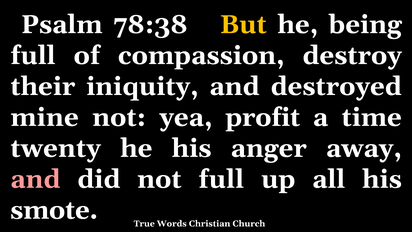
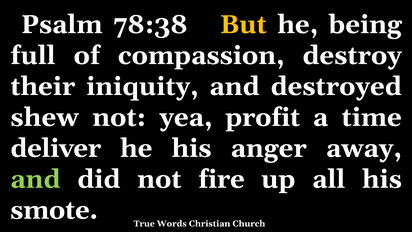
mine: mine -> shew (45, 117)
twenty: twenty -> deliver (56, 148)
and colour: pink -> light green (35, 179)
not full: full -> fire (221, 179)
